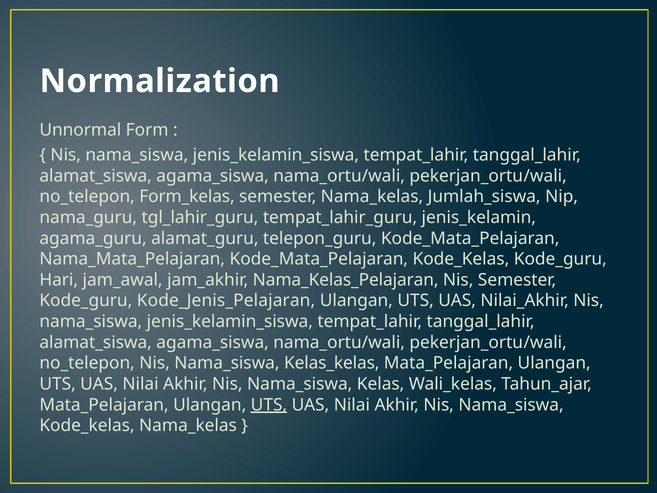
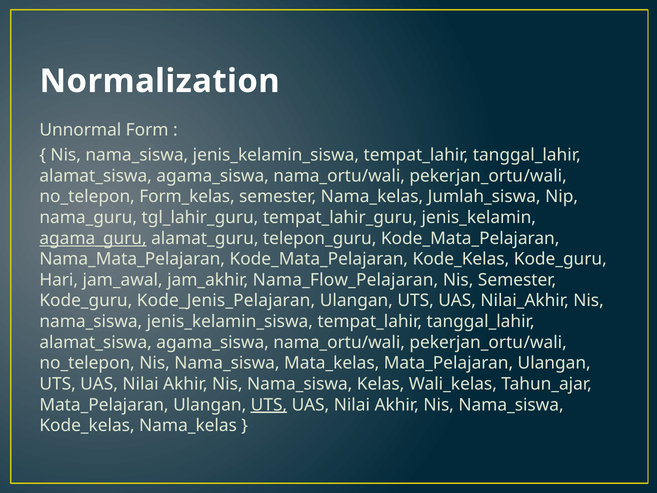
agama_guru underline: none -> present (93, 238)
Nama_Kelas_Pelajaran: Nama_Kelas_Pelajaran -> Nama_Flow_Pelajaran (345, 280)
Kelas_kelas: Kelas_kelas -> Mata_kelas (332, 363)
